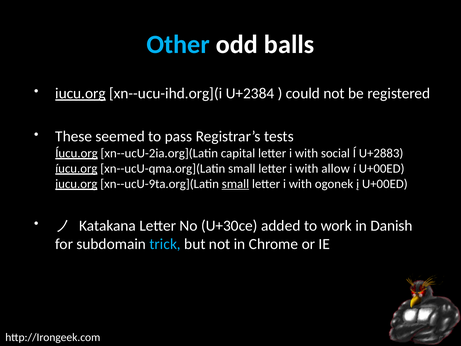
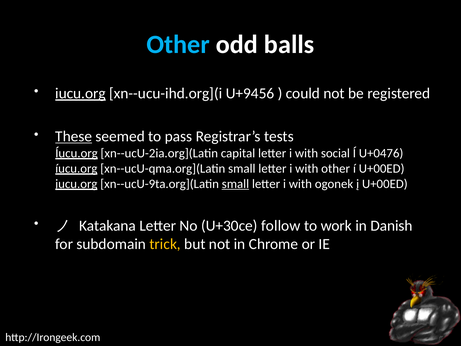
U+2384: U+2384 -> U+9456 (250, 93)
These underline: none -> present (74, 136)
U+2883: U+2883 -> U+0476 (381, 153)
with allow: allow -> other (336, 168)
added: added -> follow (281, 225)
trick colour: light blue -> yellow (165, 244)
